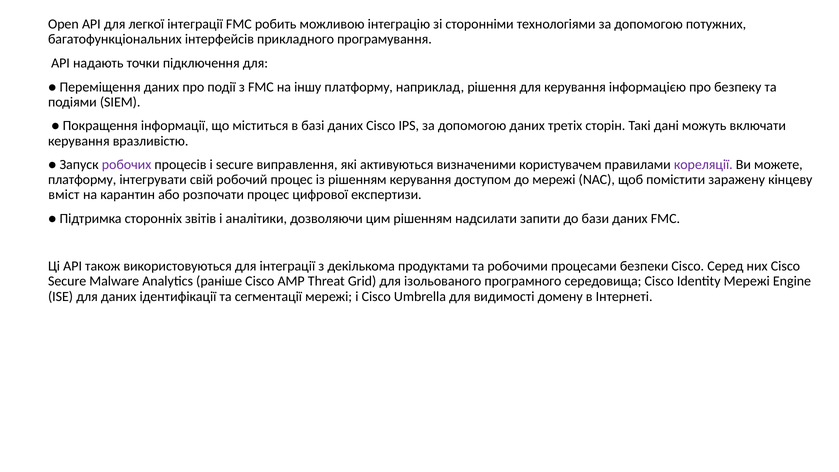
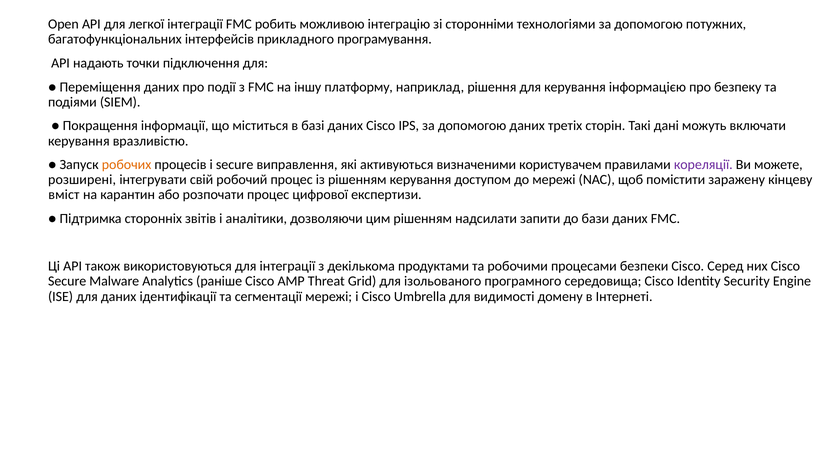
робочих colour: purple -> orange (127, 165)
платформу: платформу -> розширені (82, 180)
Identity Мережі: Мережі -> Security (747, 281)
